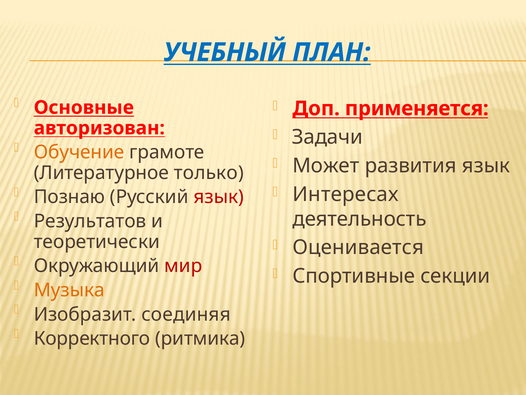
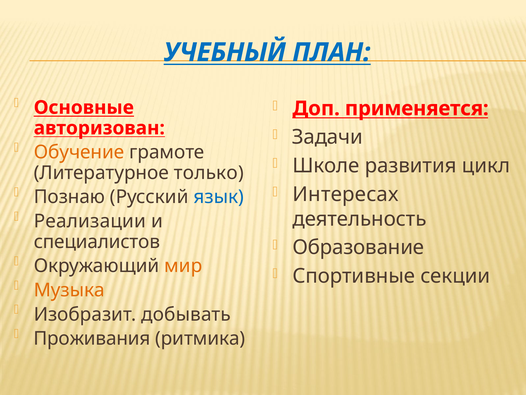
Может: Может -> Школе (326, 166)
развития язык: язык -> цикл (486, 166)
язык colour: red -> blue (219, 197)
Результатов: Результатов -> Реализации (90, 221)
теоретически: теоретически -> специалистов (97, 241)
Оценивается: Оценивается -> Образование (358, 247)
мир colour: red -> orange (183, 266)
соединяя: соединяя -> добывать (186, 314)
Корректного: Корректного -> Проживания (92, 338)
